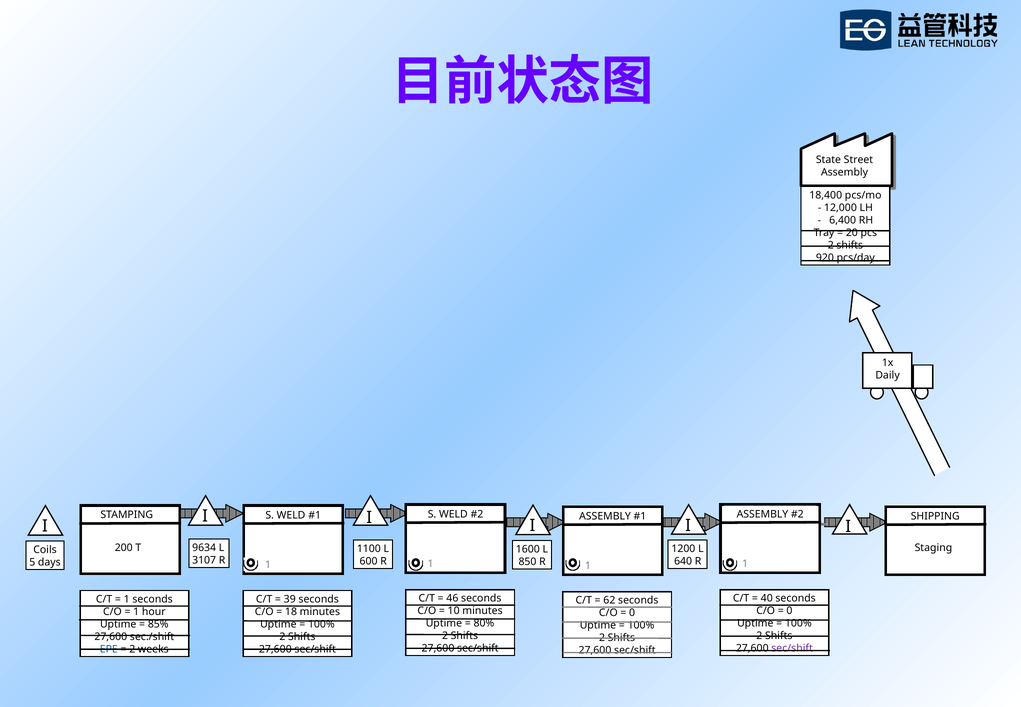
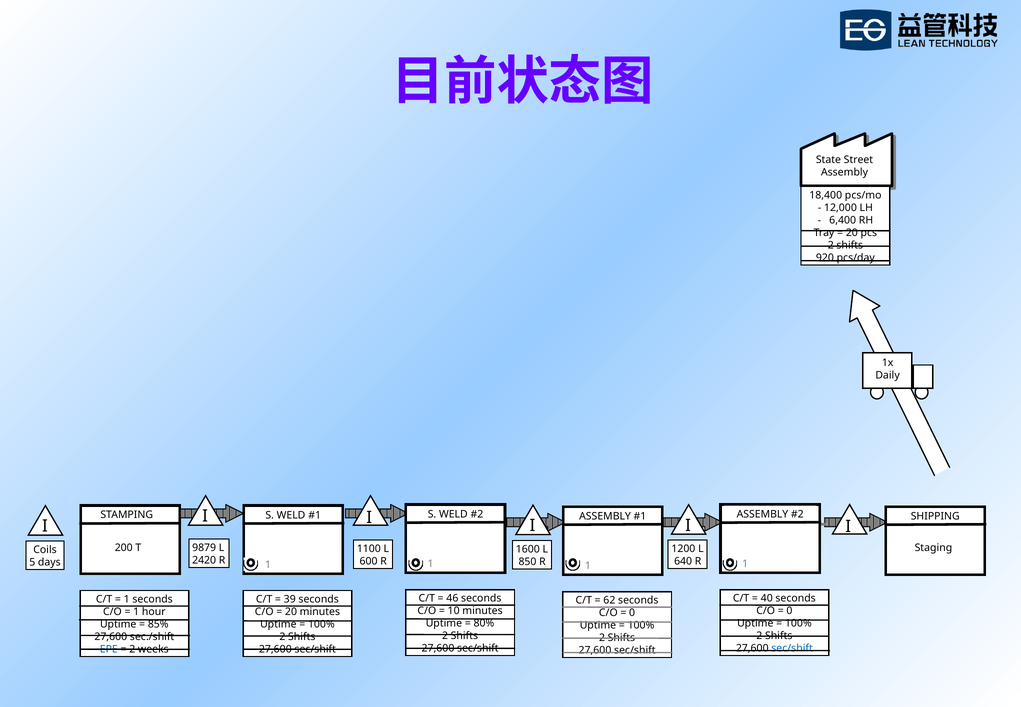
9634: 9634 -> 9879 (204, 548)
3107: 3107 -> 2420 (204, 560)
18: 18 -> 20 (291, 612)
sec/shift colour: purple -> blue (792, 648)
